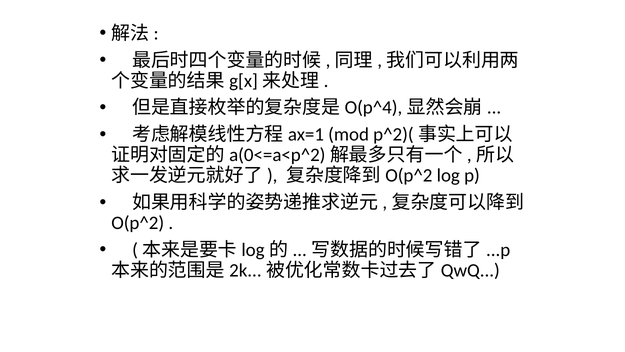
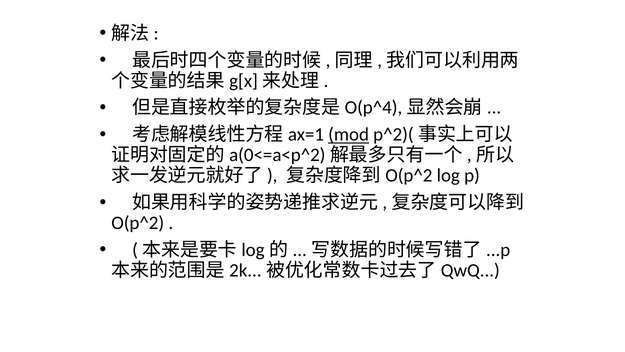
mod underline: none -> present (349, 135)
